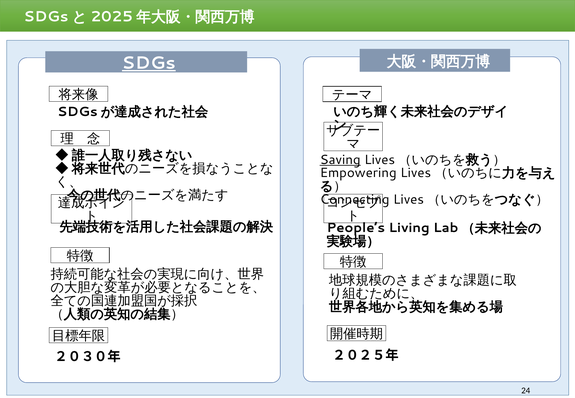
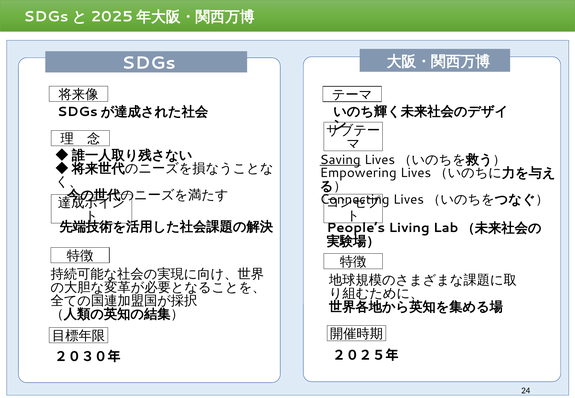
SDGs underline: present -> none (149, 63)
